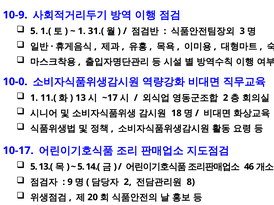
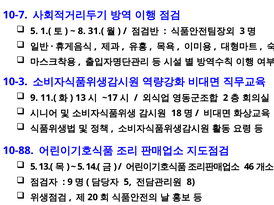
10-9: 10-9 -> 10-7 (15, 15)
1: 1 -> 8 (82, 31)
10-0: 10-0 -> 10-3 (15, 82)
1: 1 -> 9 (34, 98)
10-17: 10-17 -> 10-88 (18, 151)
2: 2 -> 5 (128, 182)
